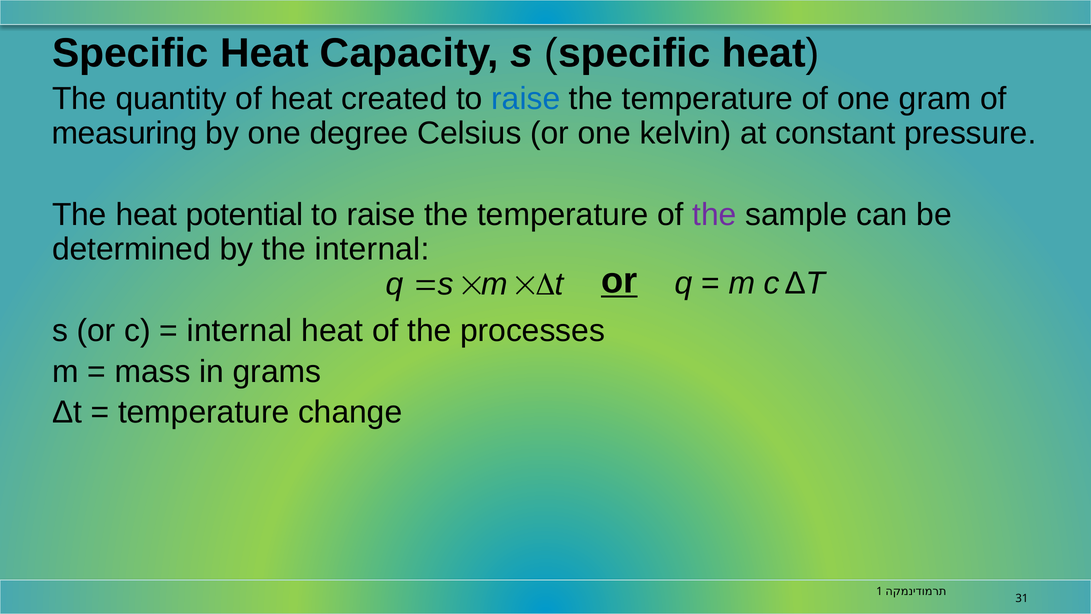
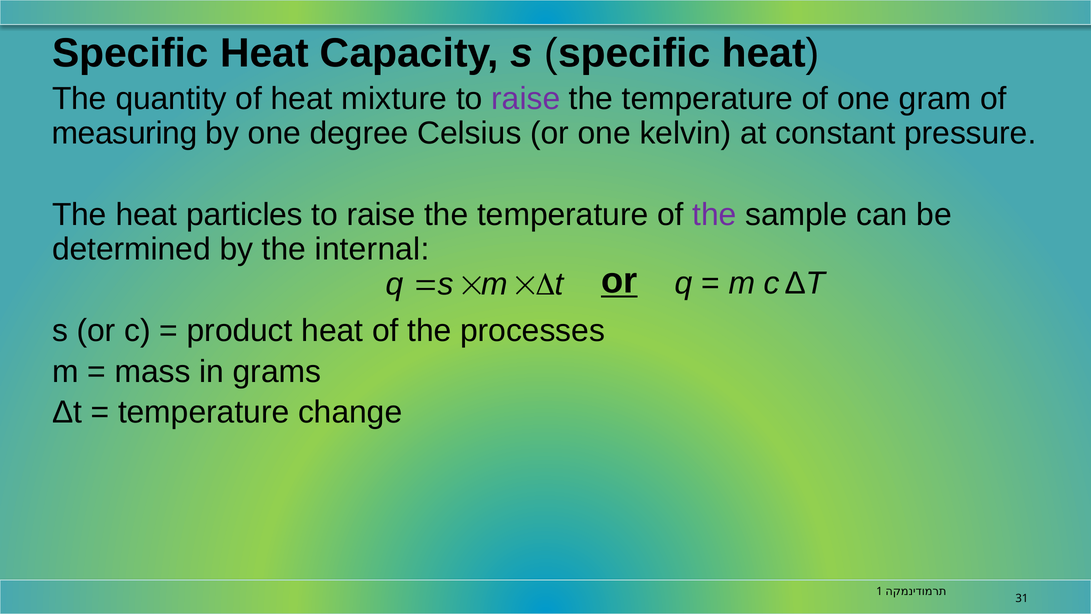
created: created -> mixture (394, 99)
raise colour: blue -> purple (526, 99)
potential: potential -> particles (244, 215)
internal: internal -> product (240, 331)
